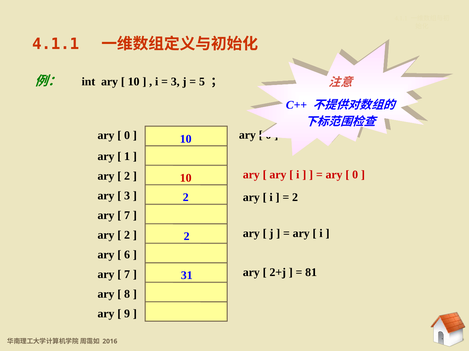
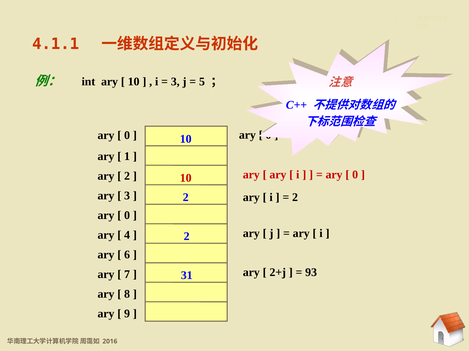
7: 7 -> 0 (127, 216)
2: 2 -> 4 (127, 235)
81: 81 -> 93 (311, 273)
